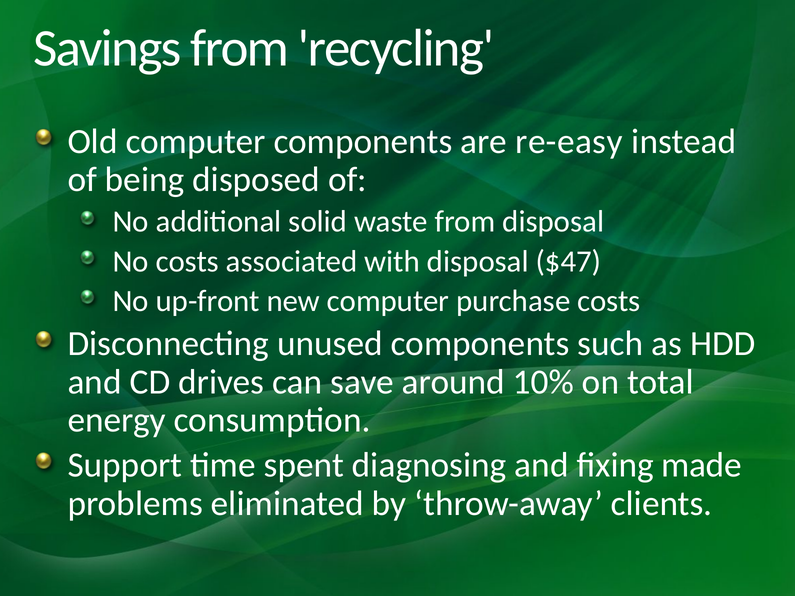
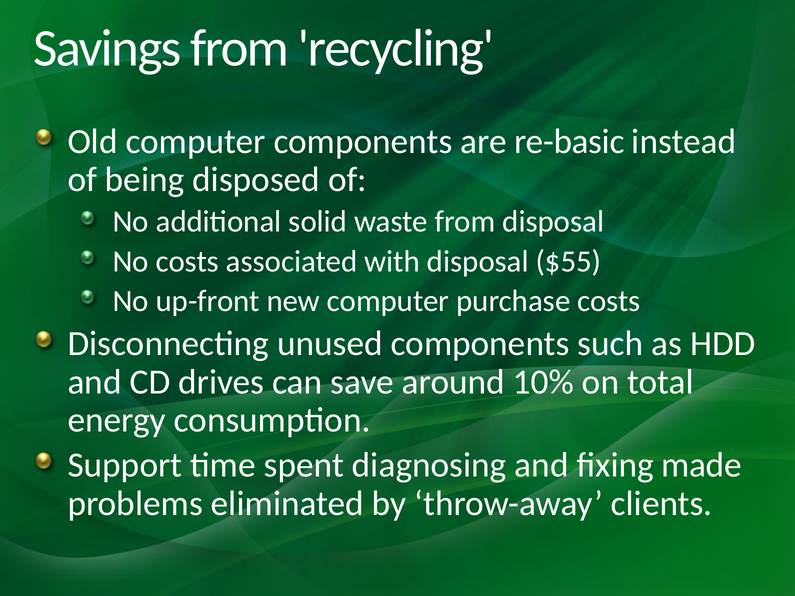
re-easy: re-easy -> re-basic (569, 142)
$47: $47 -> $55 (568, 261)
